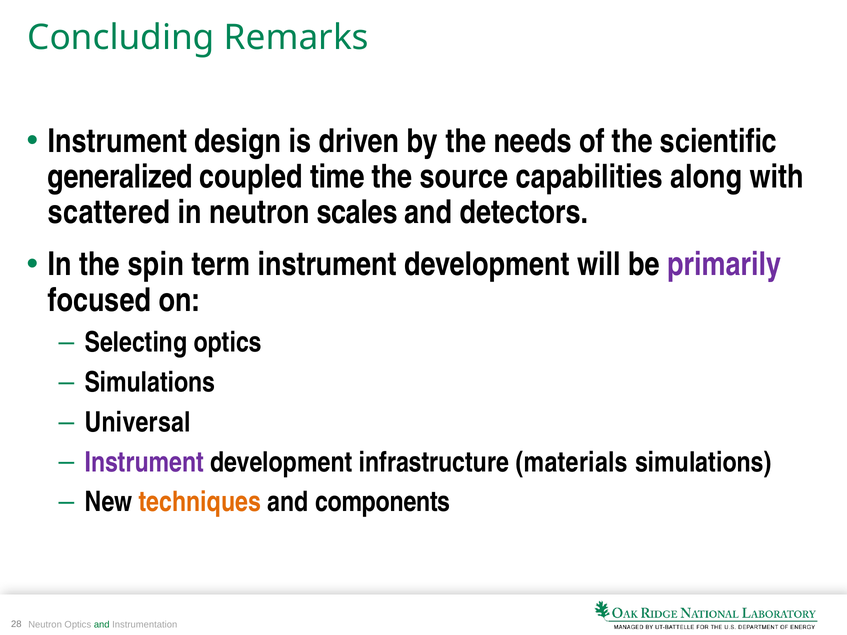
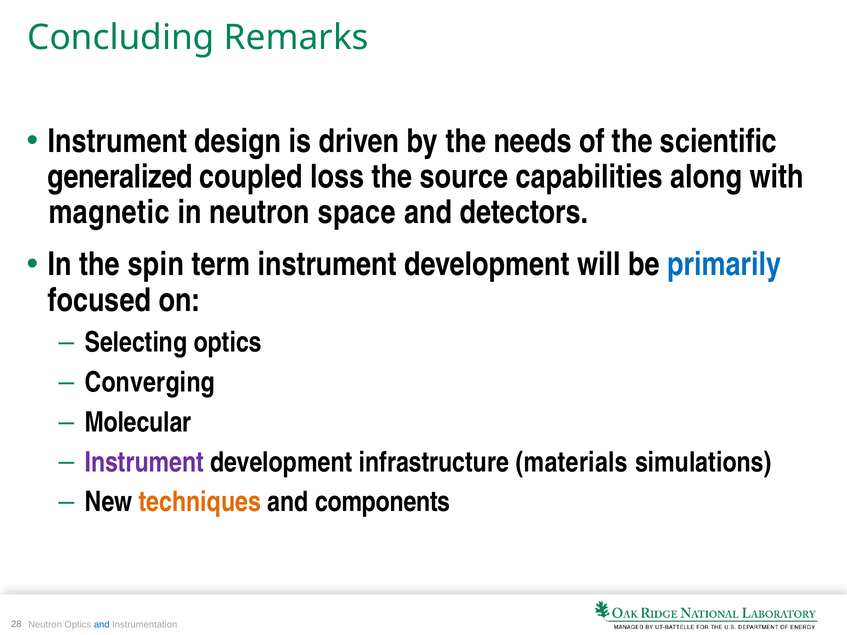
time: time -> loss (337, 177)
scattered: scattered -> magnetic (109, 213)
scales: scales -> space (357, 213)
primarily colour: purple -> blue (724, 265)
Simulations: Simulations -> Converging (150, 383)
Universal: Universal -> Molecular (138, 423)
and colour: green -> blue (102, 625)
